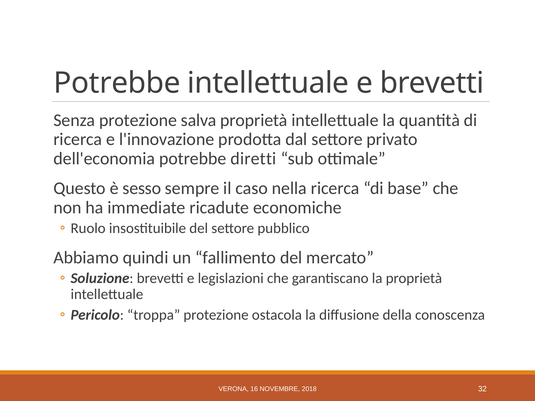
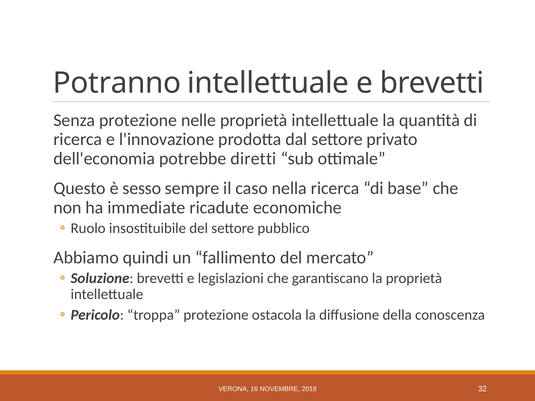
Potrebbe: Potrebbe -> Potranno (117, 83)
salva: salva -> nelle (199, 120)
